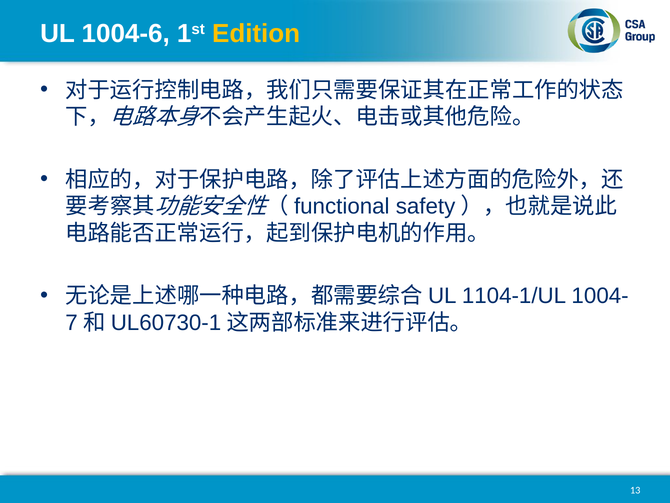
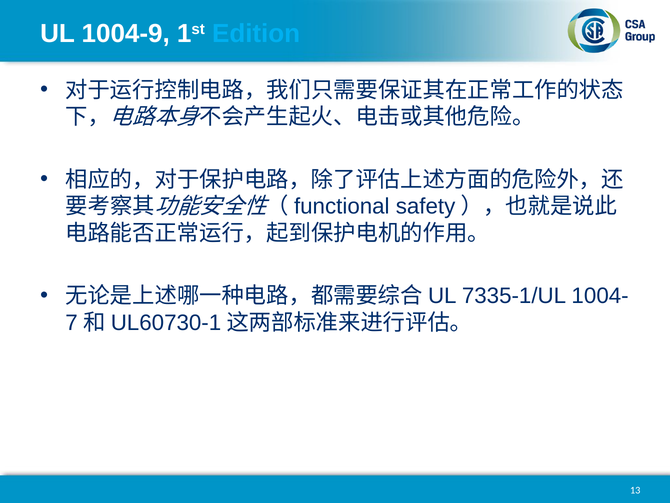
1004-6: 1004-6 -> 1004-9 (126, 34)
Edition colour: yellow -> light blue (256, 34)
1104-1/UL: 1104-1/UL -> 7335-1/UL (514, 296)
